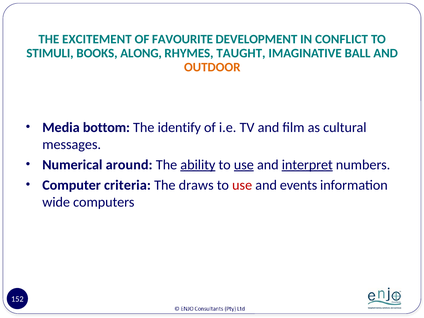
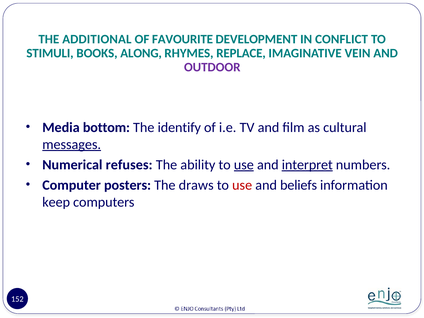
EXCITEMENT: EXCITEMENT -> ADDITIONAL (97, 39)
TAUGHT: TAUGHT -> REPLACE (241, 53)
BALL: BALL -> VEIN (358, 53)
OUTDOOR colour: orange -> purple (212, 67)
messages underline: none -> present (72, 144)
around: around -> refuses (129, 165)
ability underline: present -> none (198, 165)
criteria: criteria -> posters (128, 185)
events: events -> beliefs (299, 185)
wide: wide -> keep (56, 202)
